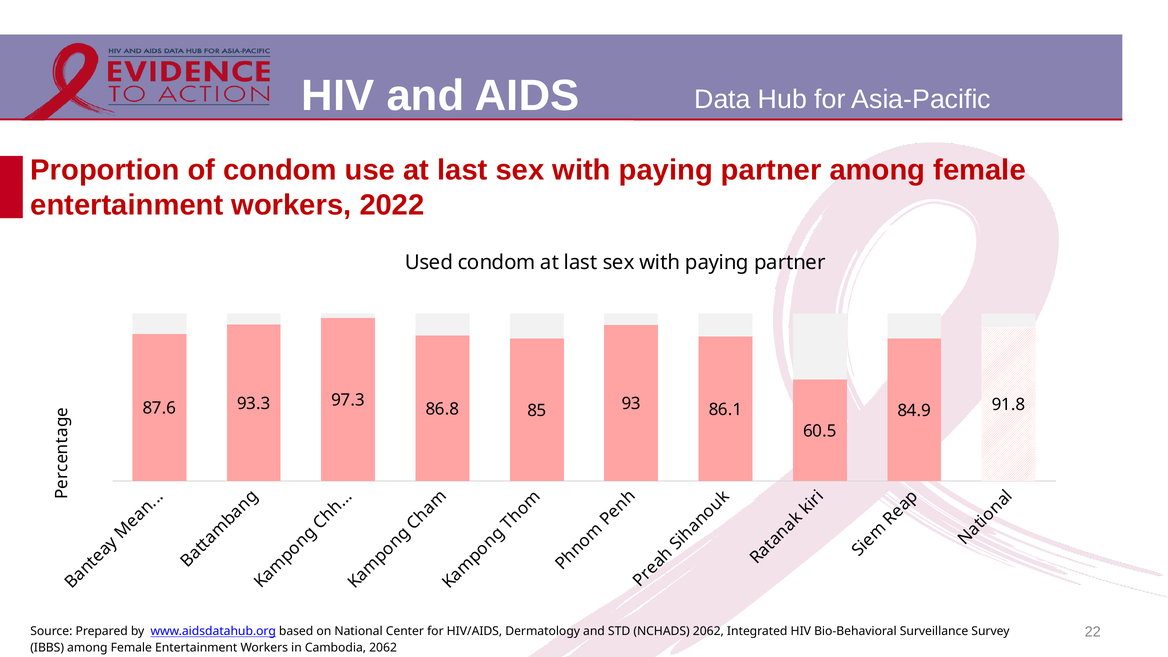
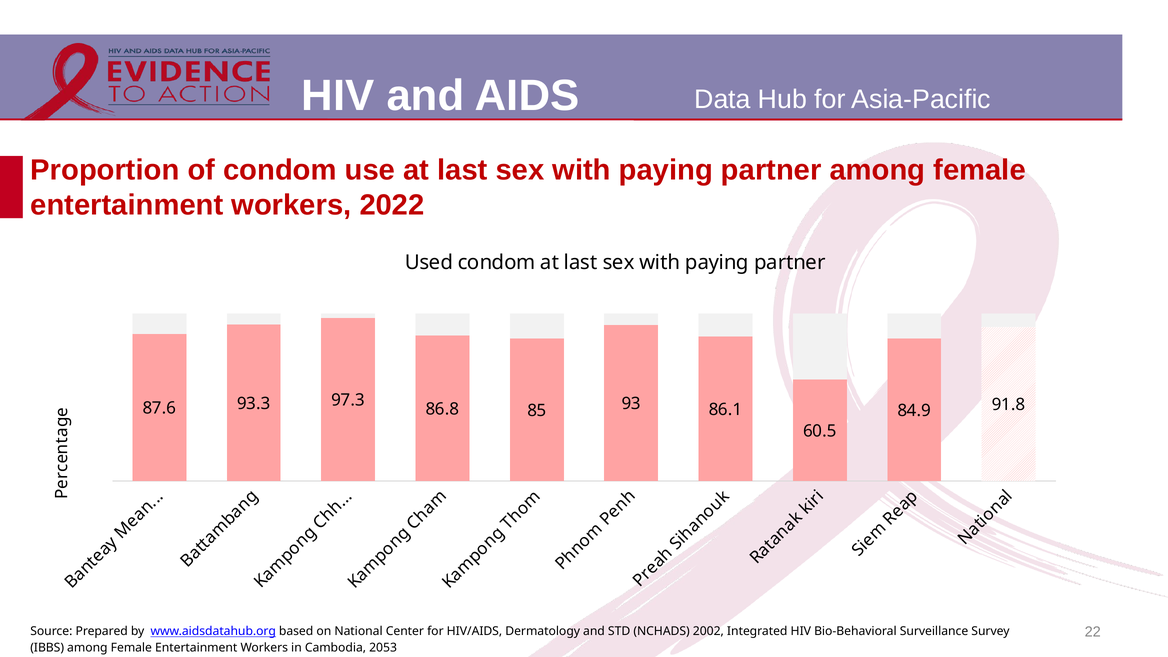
NCHADS 2062: 2062 -> 2002 (708, 631)
Cambodia 2062: 2062 -> 2053 (383, 648)
